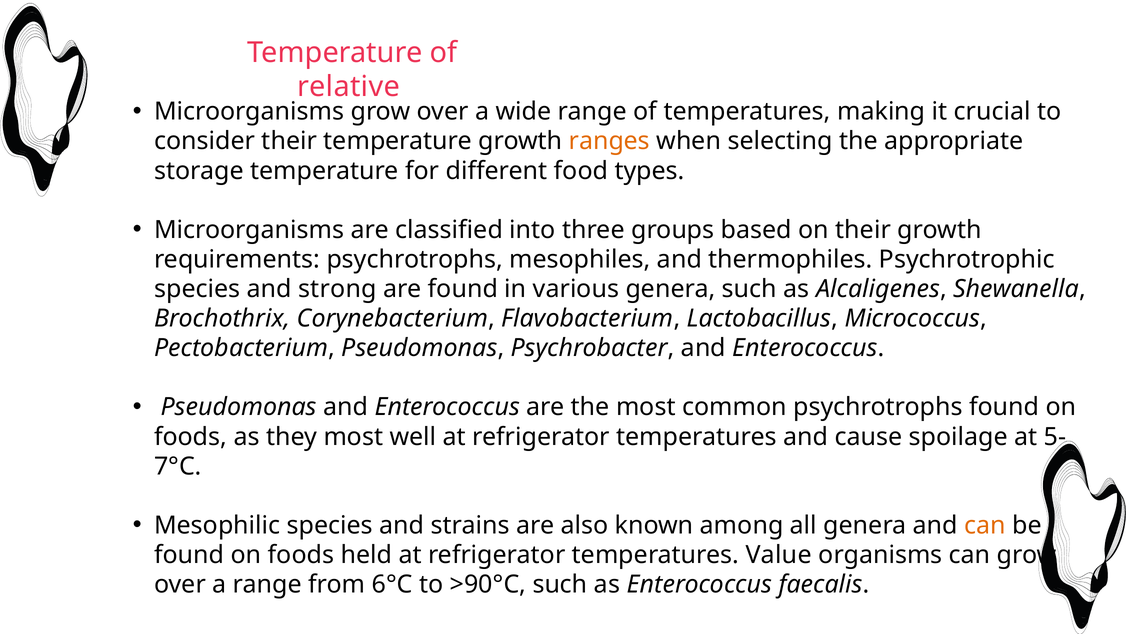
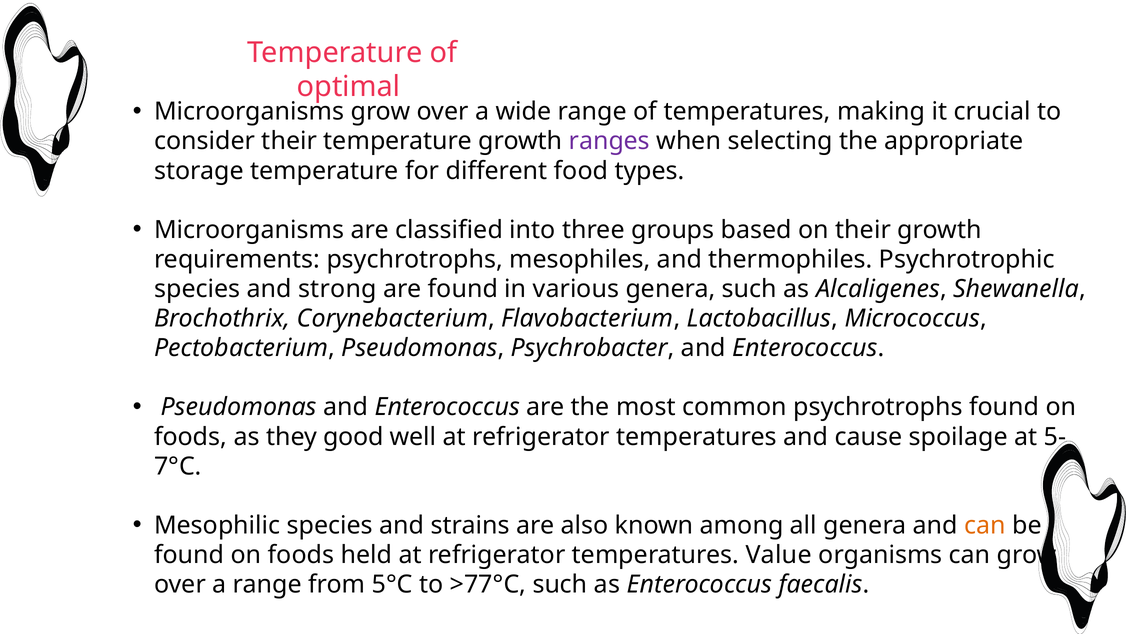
relative: relative -> optimal (349, 87)
ranges colour: orange -> purple (609, 141)
they most: most -> good (353, 436)
6°C: 6°C -> 5°C (392, 584)
>90°C: >90°C -> >77°C (488, 584)
